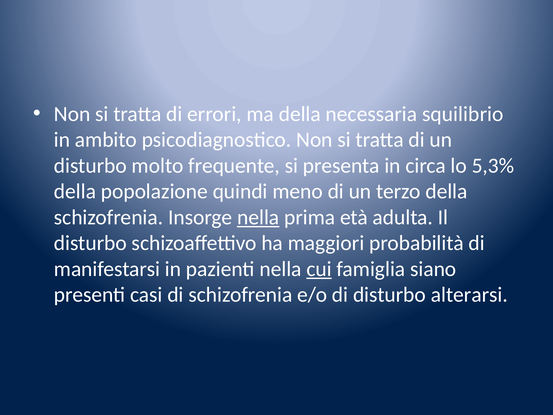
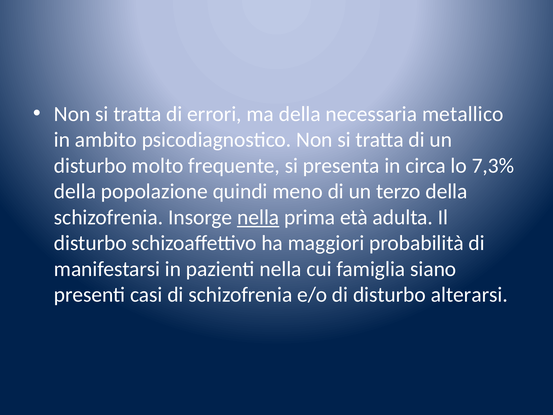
squilibrio: squilibrio -> metallico (463, 114)
5,3%: 5,3% -> 7,3% (493, 166)
cui underline: present -> none (319, 269)
